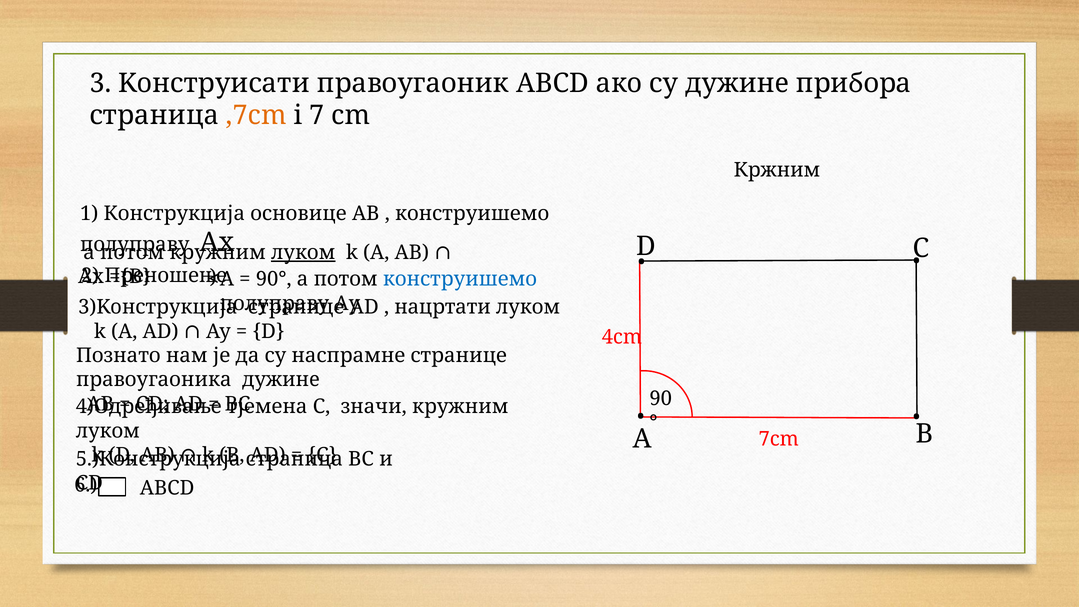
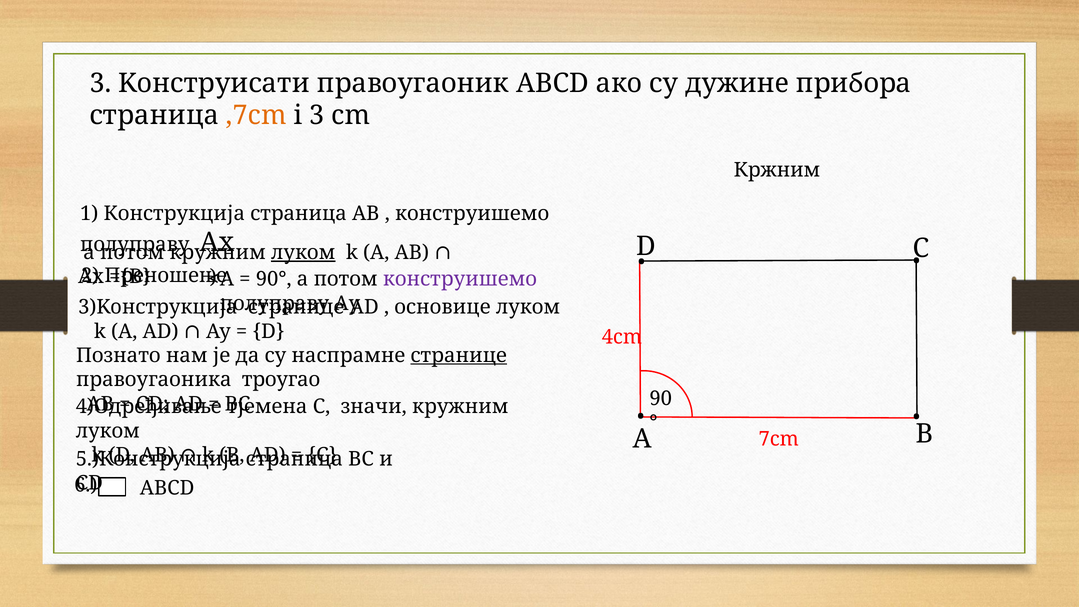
i 7: 7 -> 3 (317, 116)
Конструкција основице: основице -> страница (299, 214)
конструишемо colour: blue -> purple (460, 279)
нацртати: нацртати -> основице (442, 307)
странице underline: none -> present (459, 355)
правоугаоника дужинe: дужинe -> троугао (281, 380)
